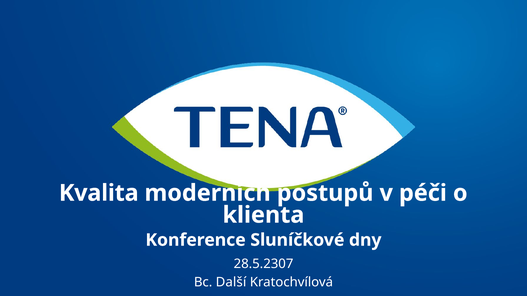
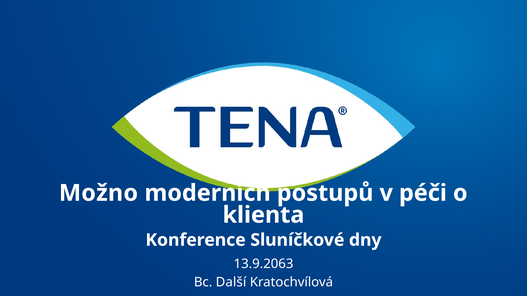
Kvalita: Kvalita -> Možno (98, 193)
28.5.2307: 28.5.2307 -> 13.9.2063 (264, 264)
